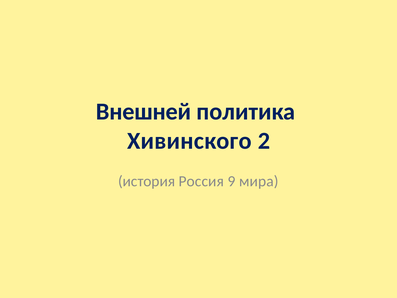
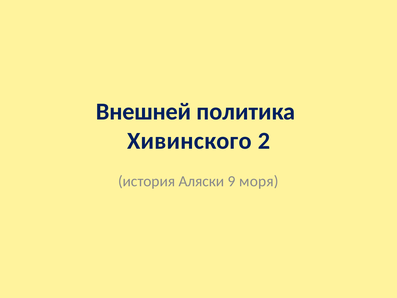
Россия: Россия -> Аляски (201, 181)
мира: мира -> моря (259, 181)
